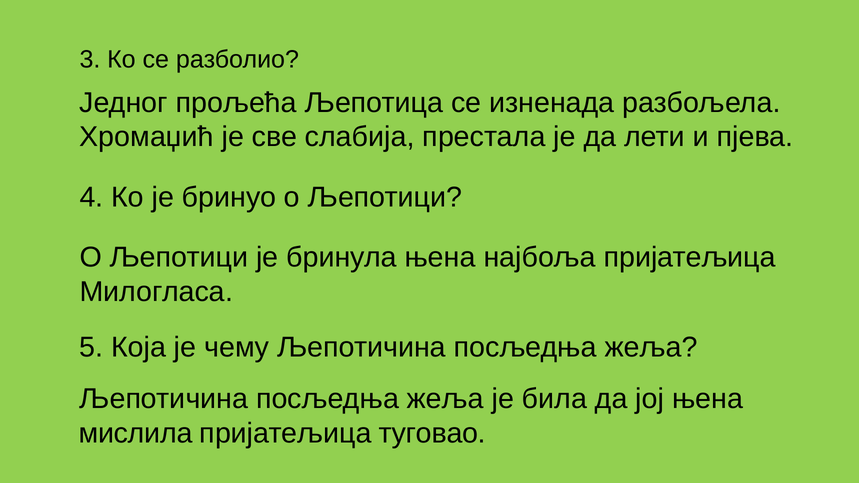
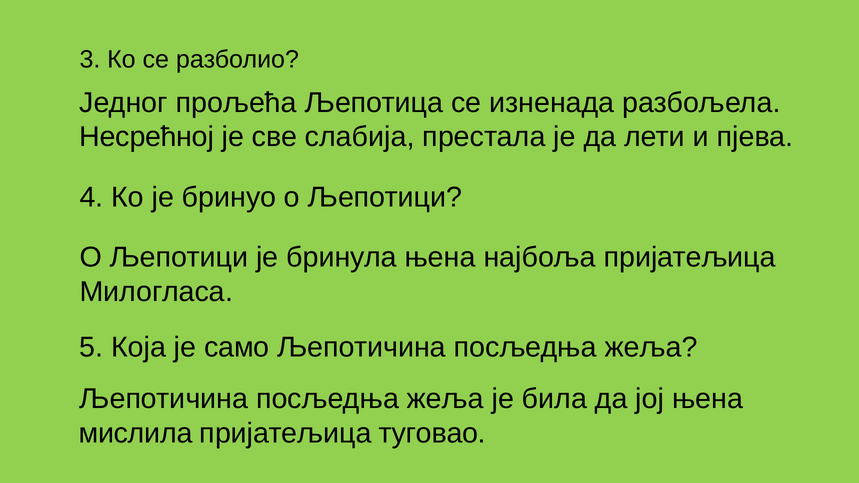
Хромаџић: Хромаџић -> Несрећној (147, 137)
чему: чему -> само (237, 348)
